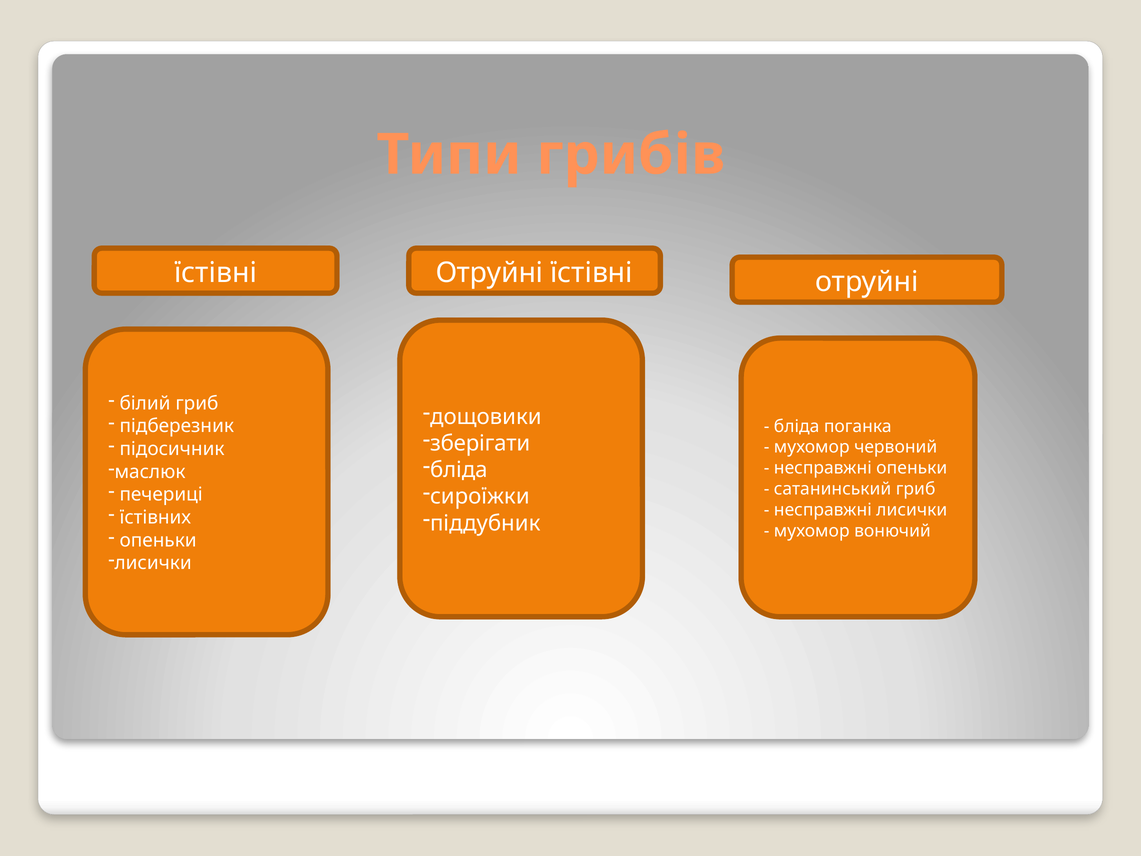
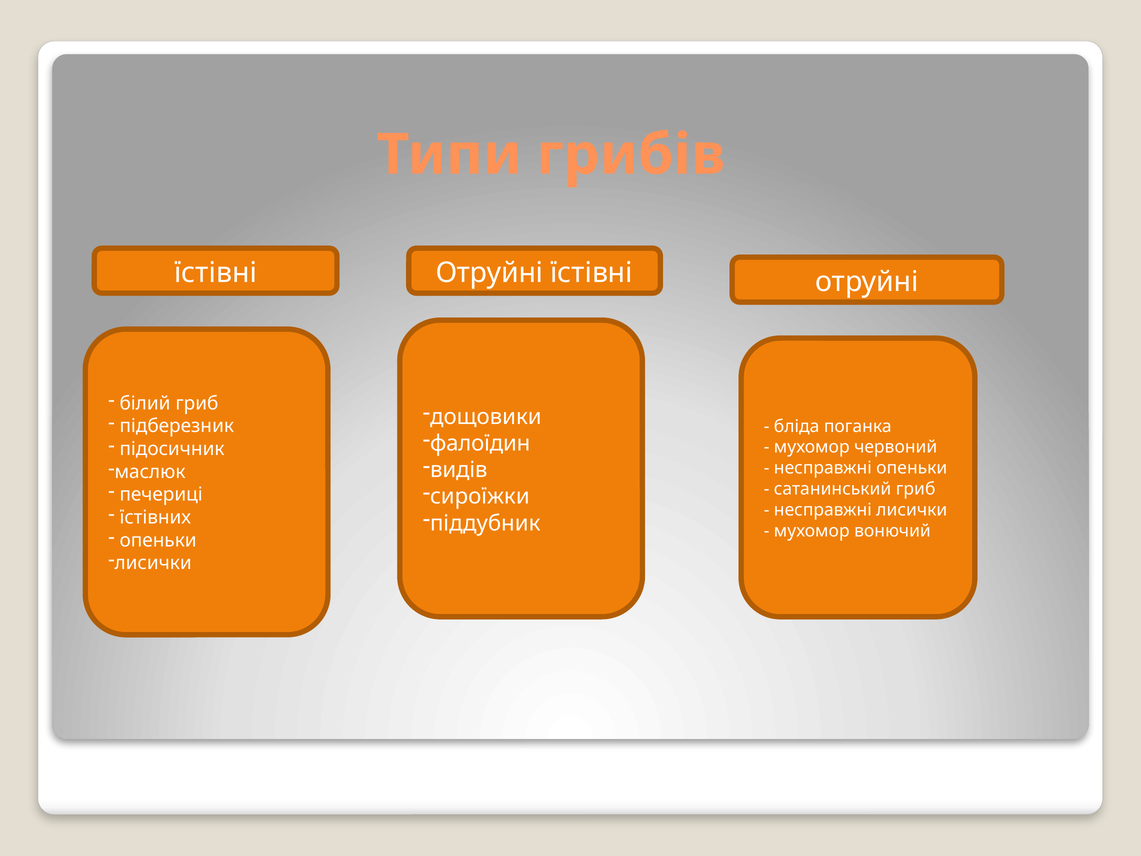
зберігати: зберігати -> фалоїдин (480, 443)
бліда: бліда -> видів (459, 470)
